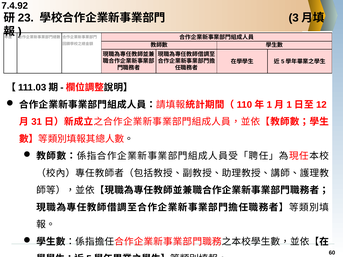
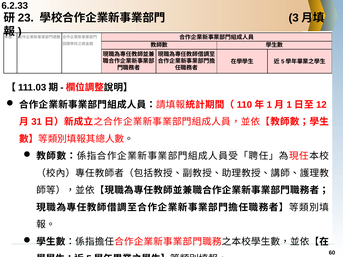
7.4.92: 7.4.92 -> 6.2.33 (15, 6)
